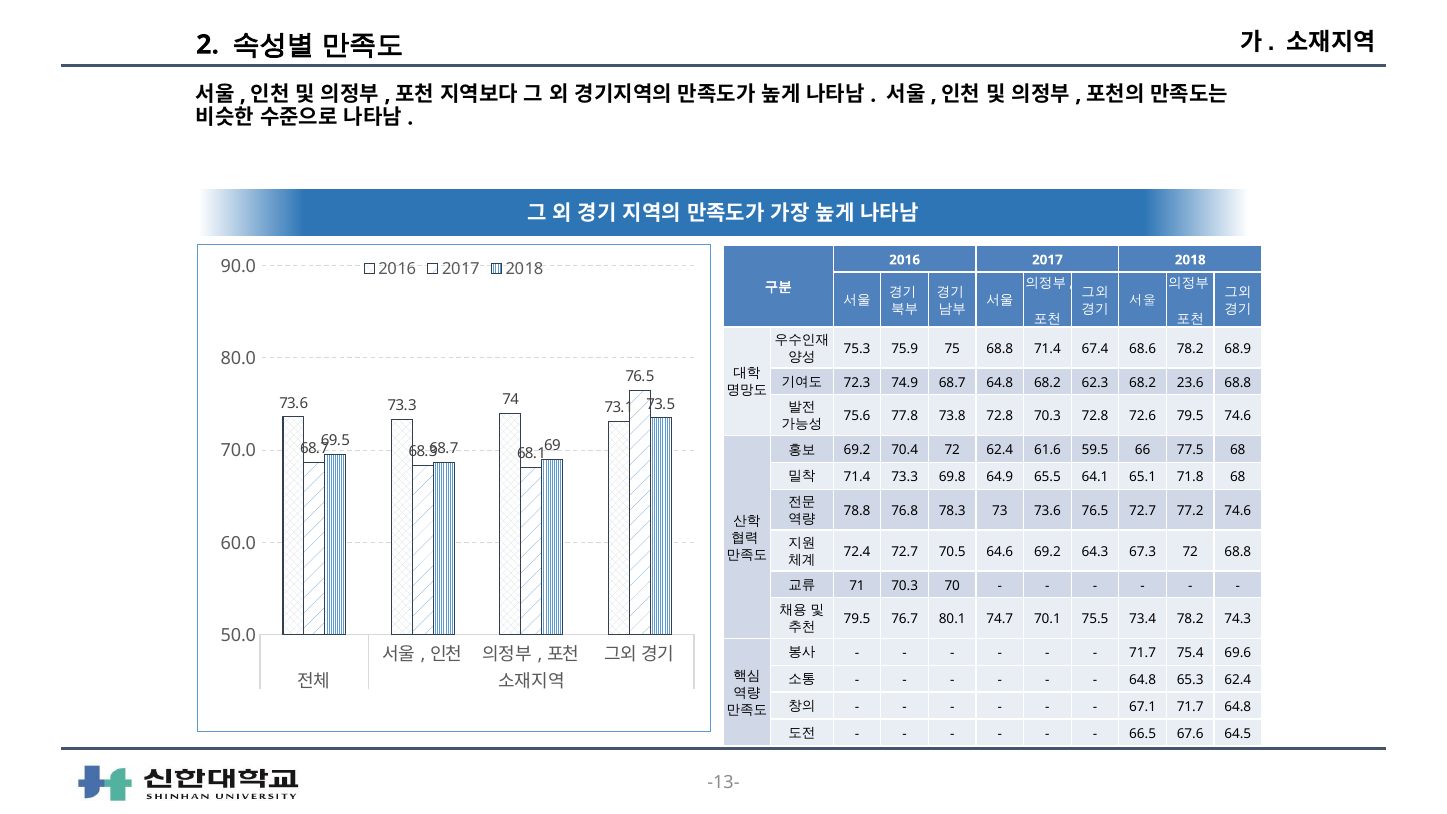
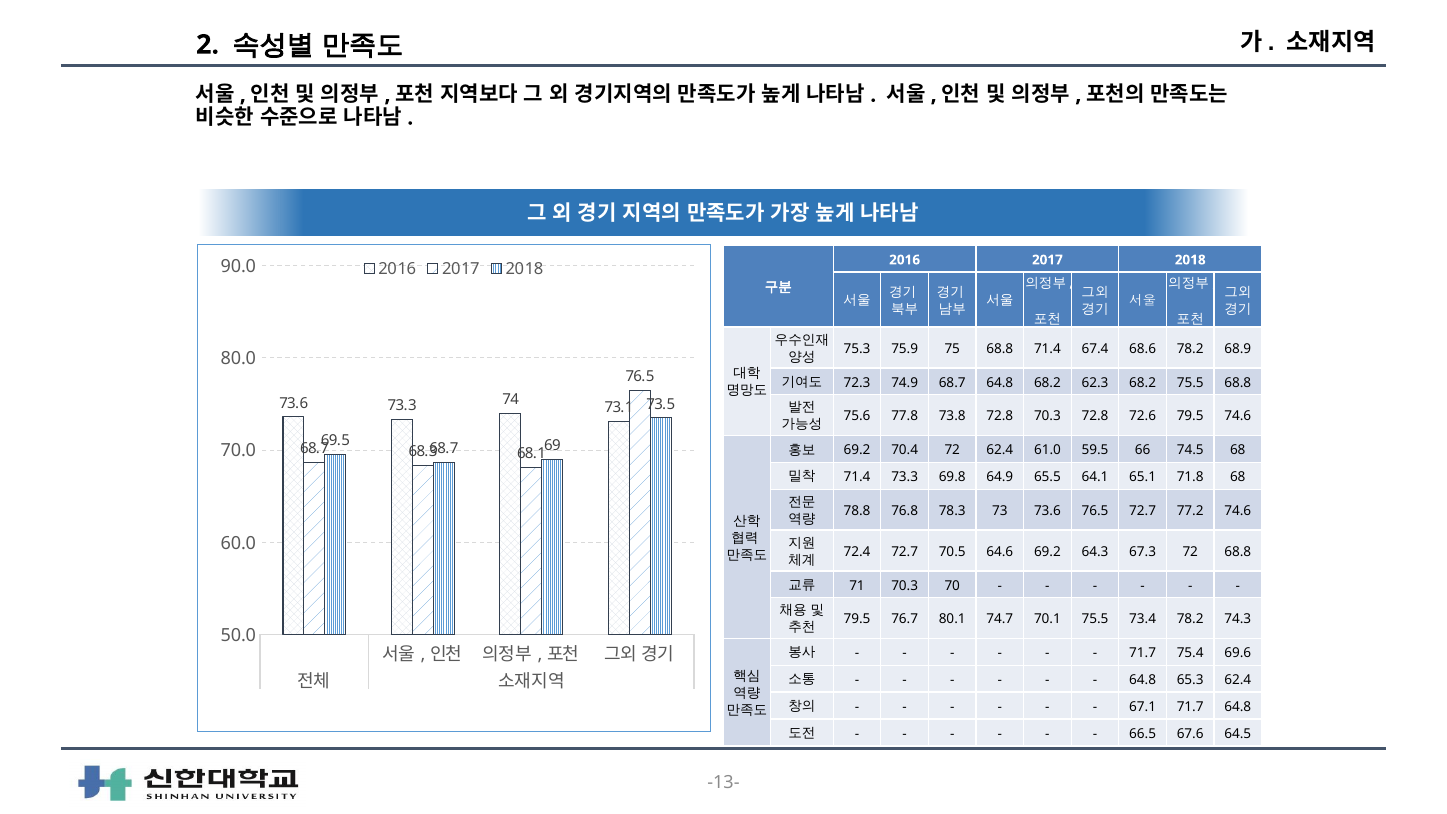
68.2 23.6: 23.6 -> 75.5 (1190, 383)
61.6: 61.6 -> 61.0 (1047, 450)
77.5: 77.5 -> 74.5 (1190, 450)
